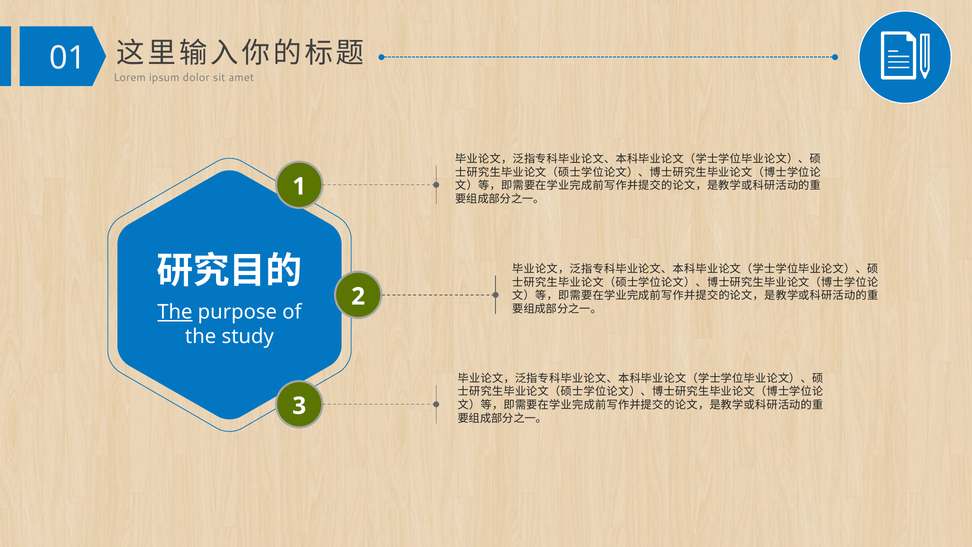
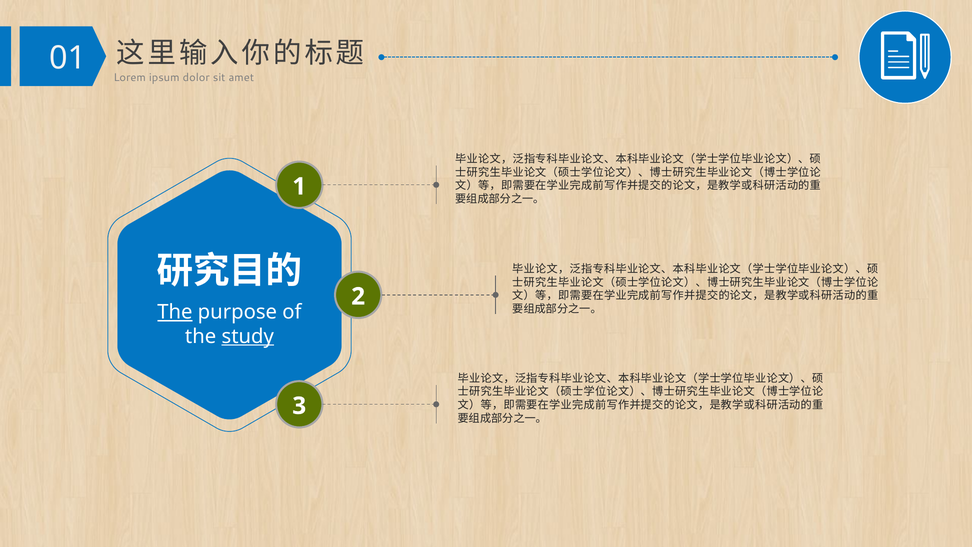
study underline: none -> present (248, 336)
